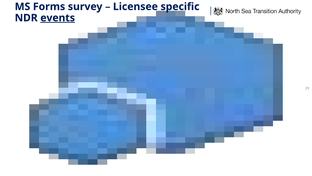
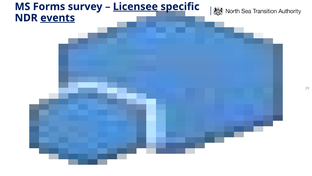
Licensee underline: none -> present (135, 7)
